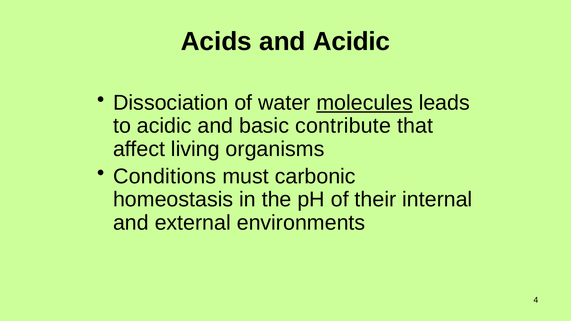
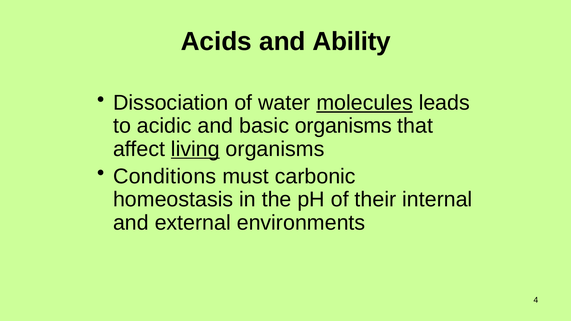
and Acidic: Acidic -> Ability (352, 41)
basic contribute: contribute -> organisms (343, 126)
living underline: none -> present (195, 149)
